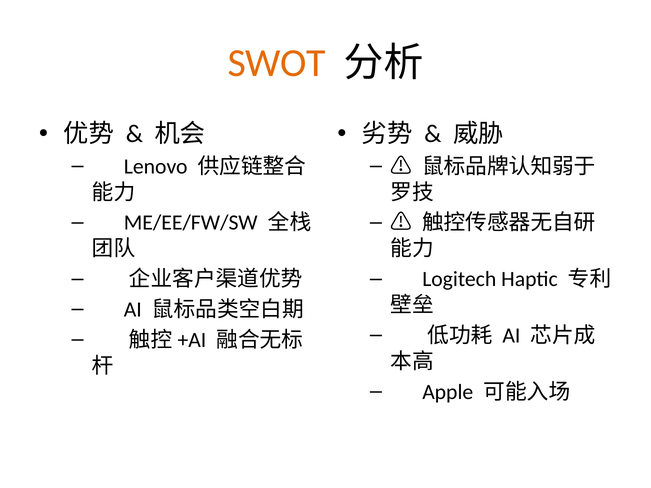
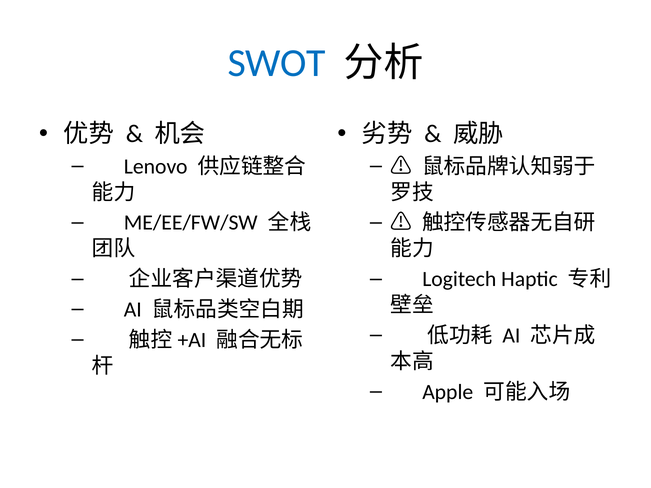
SWOT colour: orange -> blue (277, 63)
